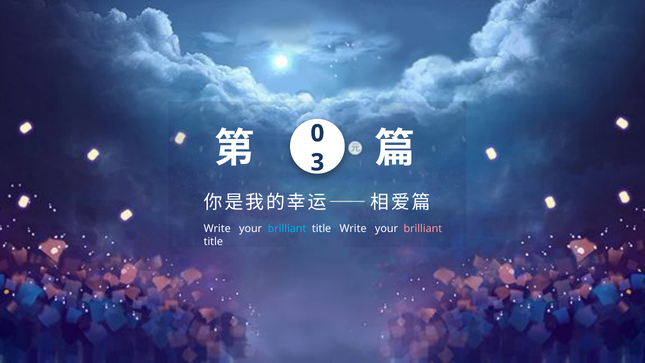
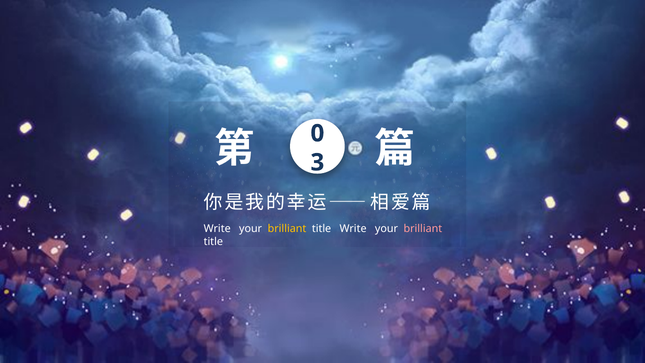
brilliant colour: light blue -> yellow (287, 229)
